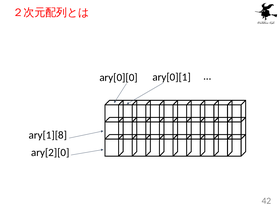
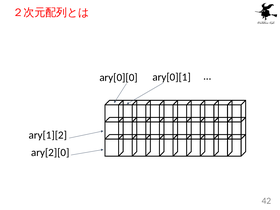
ary[1][8: ary[1][8 -> ary[1][2 (48, 135)
